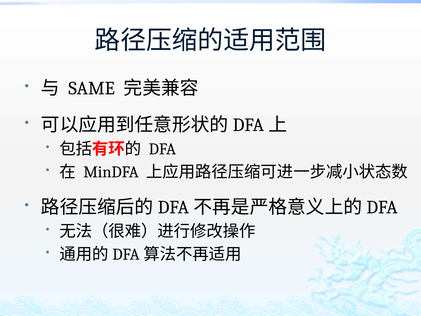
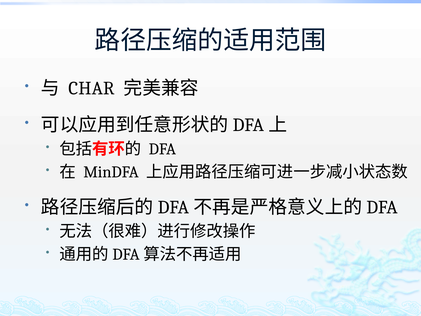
SAME: SAME -> CHAR (92, 88)
